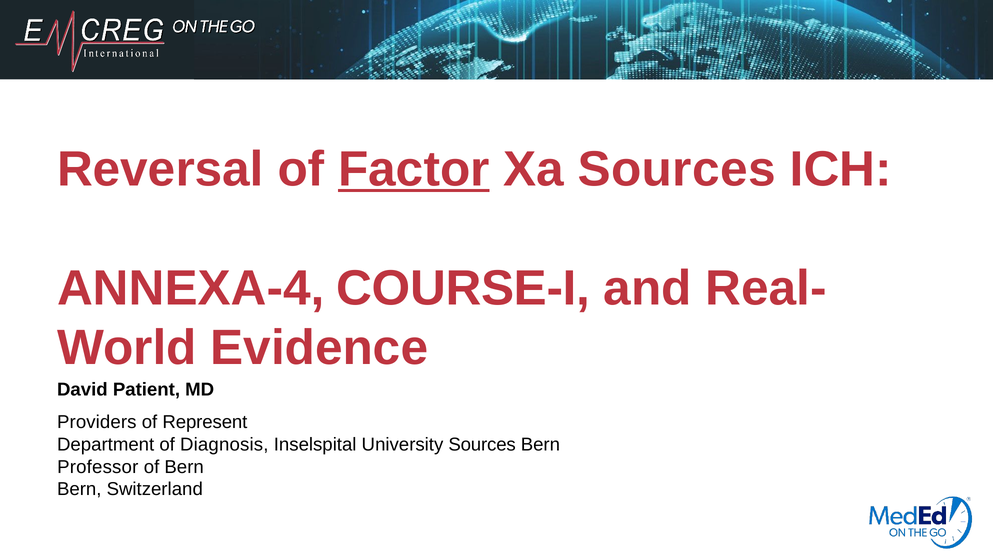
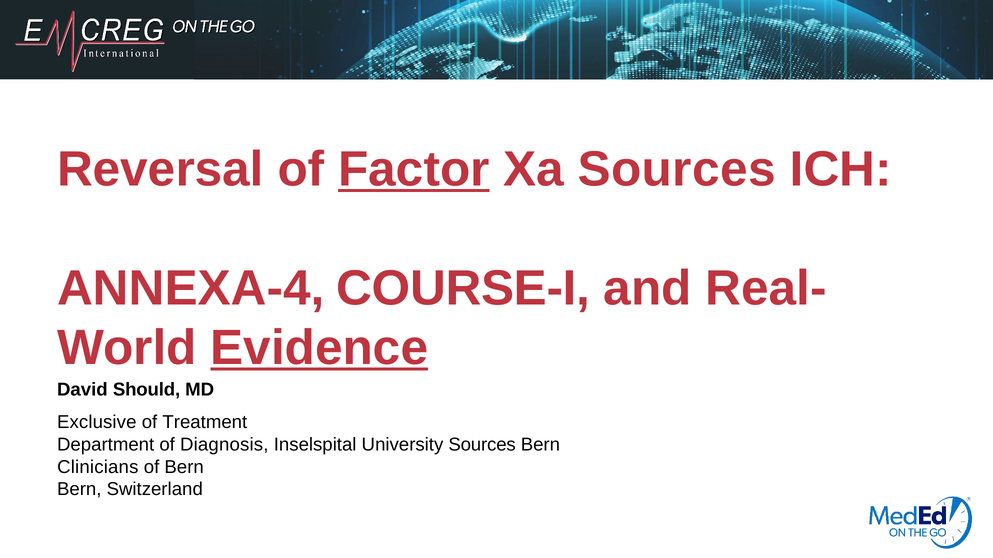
Evidence underline: none -> present (319, 348)
Patient: Patient -> Should (147, 390)
Providers: Providers -> Exclusive (97, 423)
Represent: Represent -> Treatment (205, 423)
Professor: Professor -> Clinicians (98, 467)
